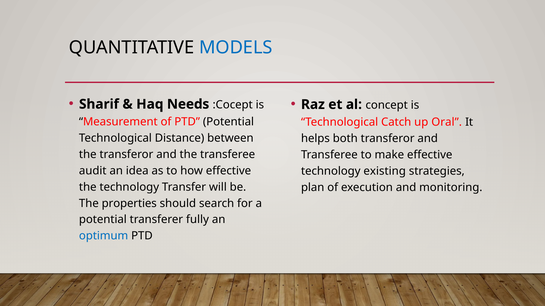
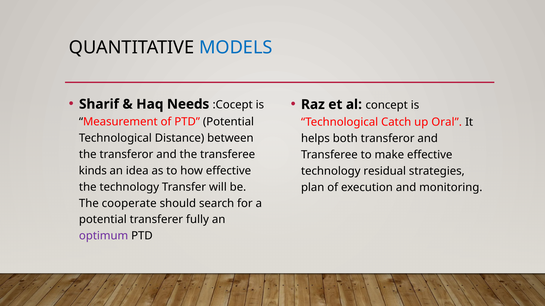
audit: audit -> kinds (93, 171)
existing: existing -> residual (385, 171)
properties: properties -> cooperate (129, 204)
optimum colour: blue -> purple (104, 236)
